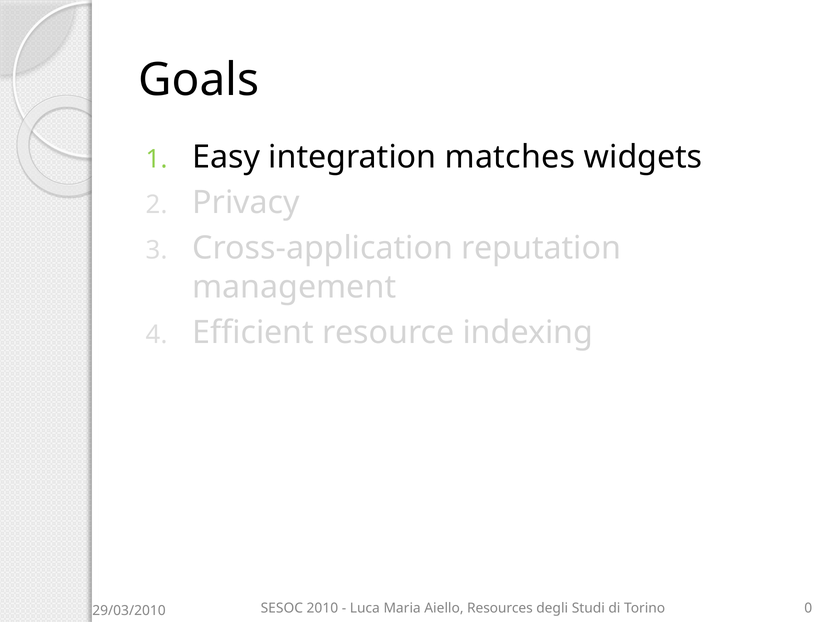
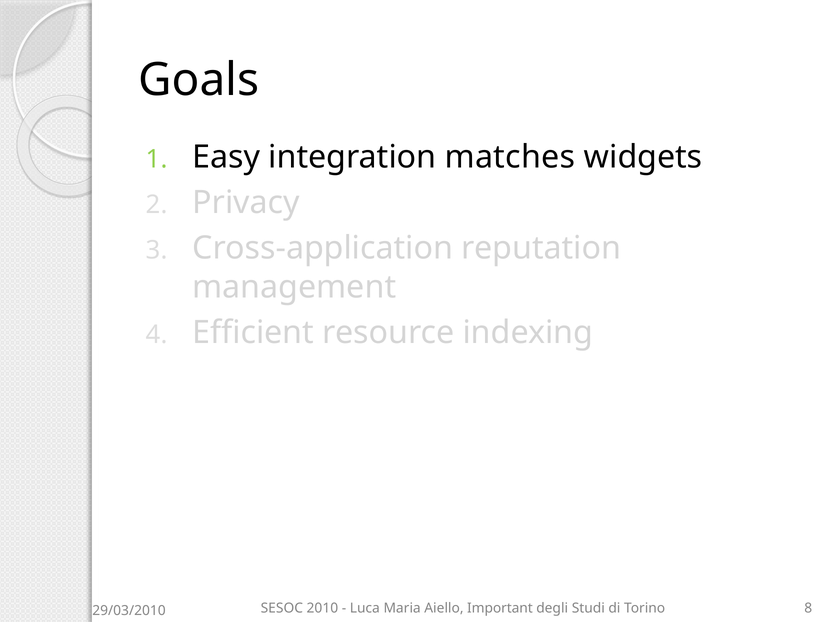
Resources: Resources -> Important (500, 608)
0: 0 -> 8 (808, 608)
